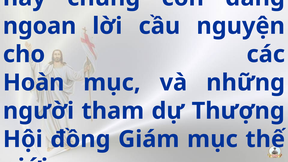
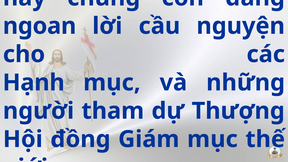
Hoàn: Hoàn -> Hạnh (34, 83)
